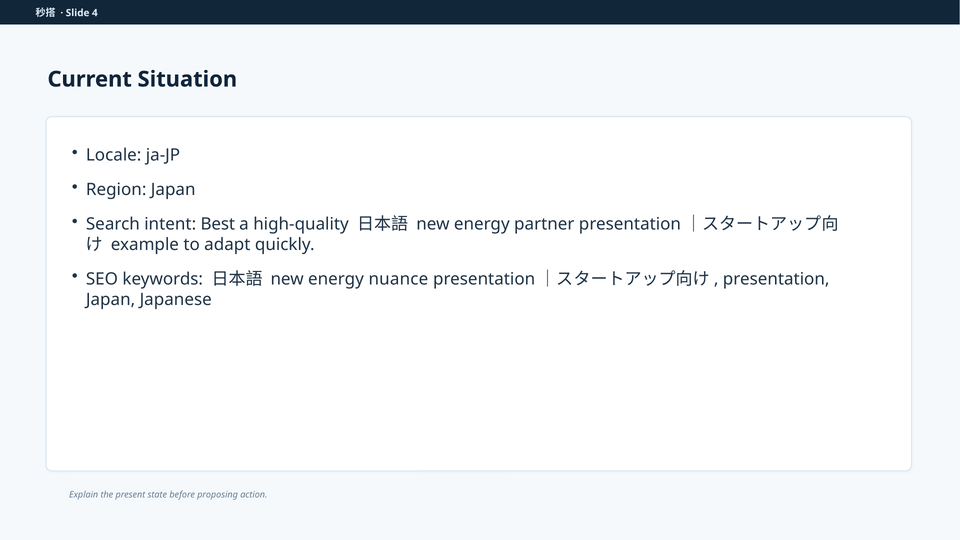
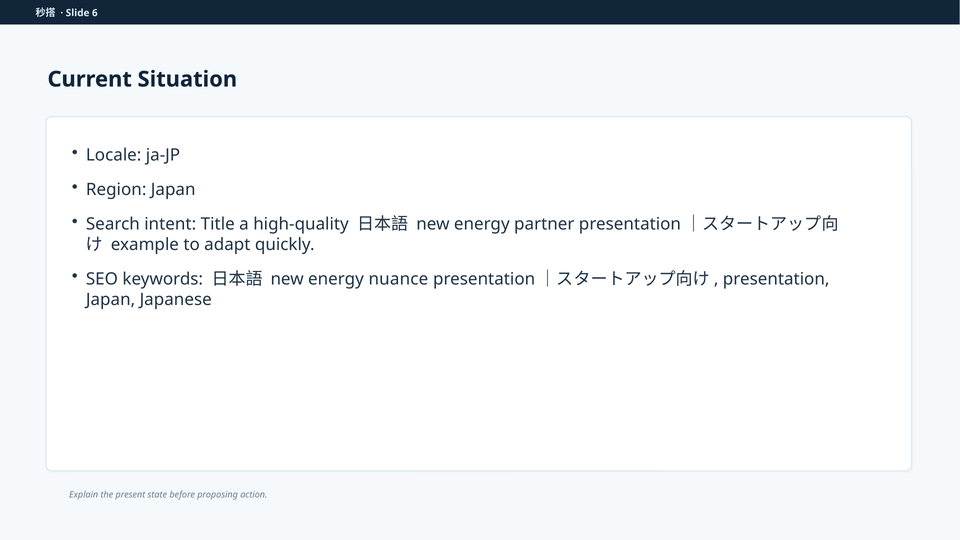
4: 4 -> 6 (95, 13)
Best: Best -> Title (218, 224)
